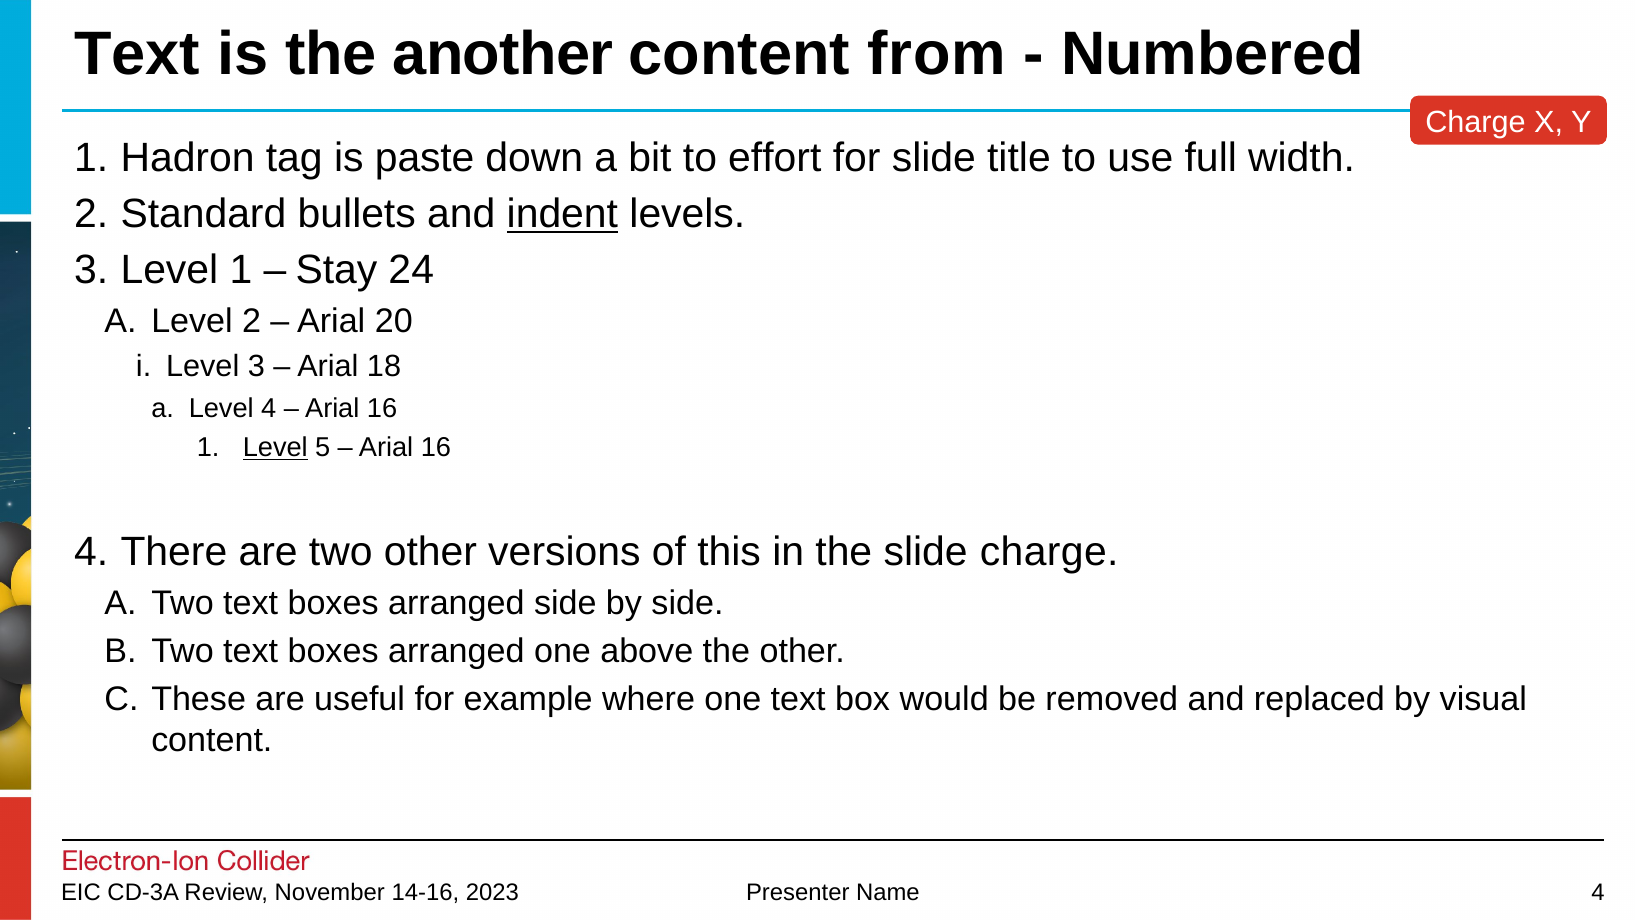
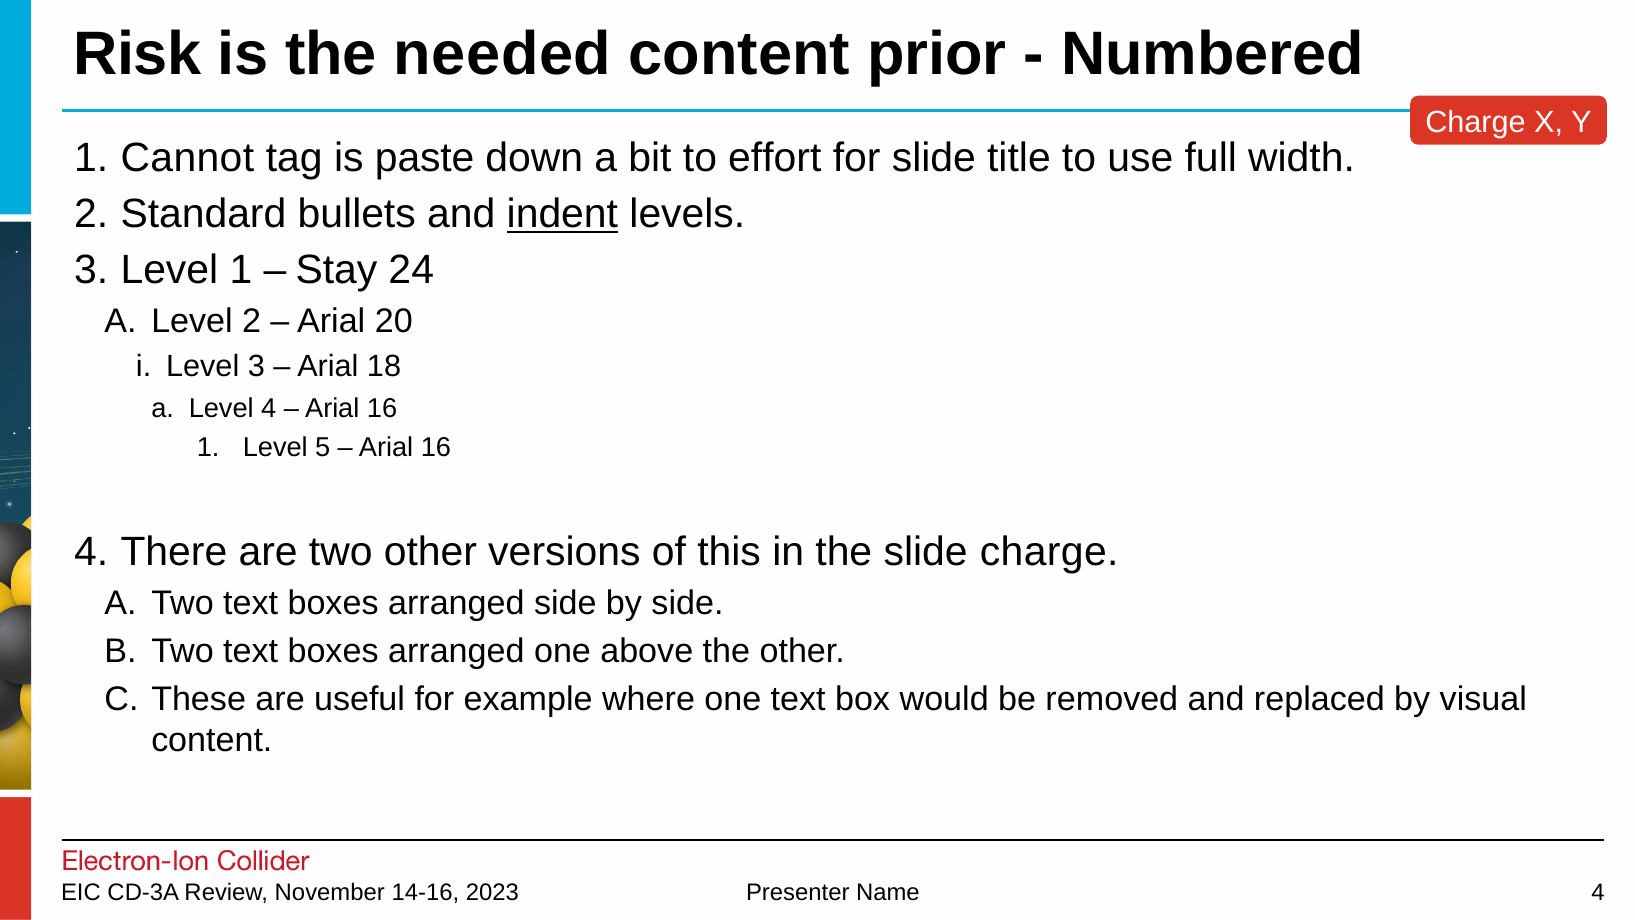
Text: Text -> Risk (137, 54)
another: another -> needed (503, 54)
from: from -> prior (937, 54)
Hadron: Hadron -> Cannot (187, 158)
Level underline: present -> none (275, 447)
